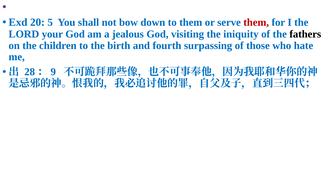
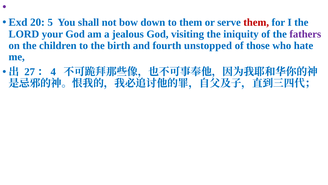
fathers colour: black -> purple (305, 34)
surpassing: surpassing -> unstopped (208, 45)
28: 28 -> 27 (30, 72)
9: 9 -> 4 (53, 72)
